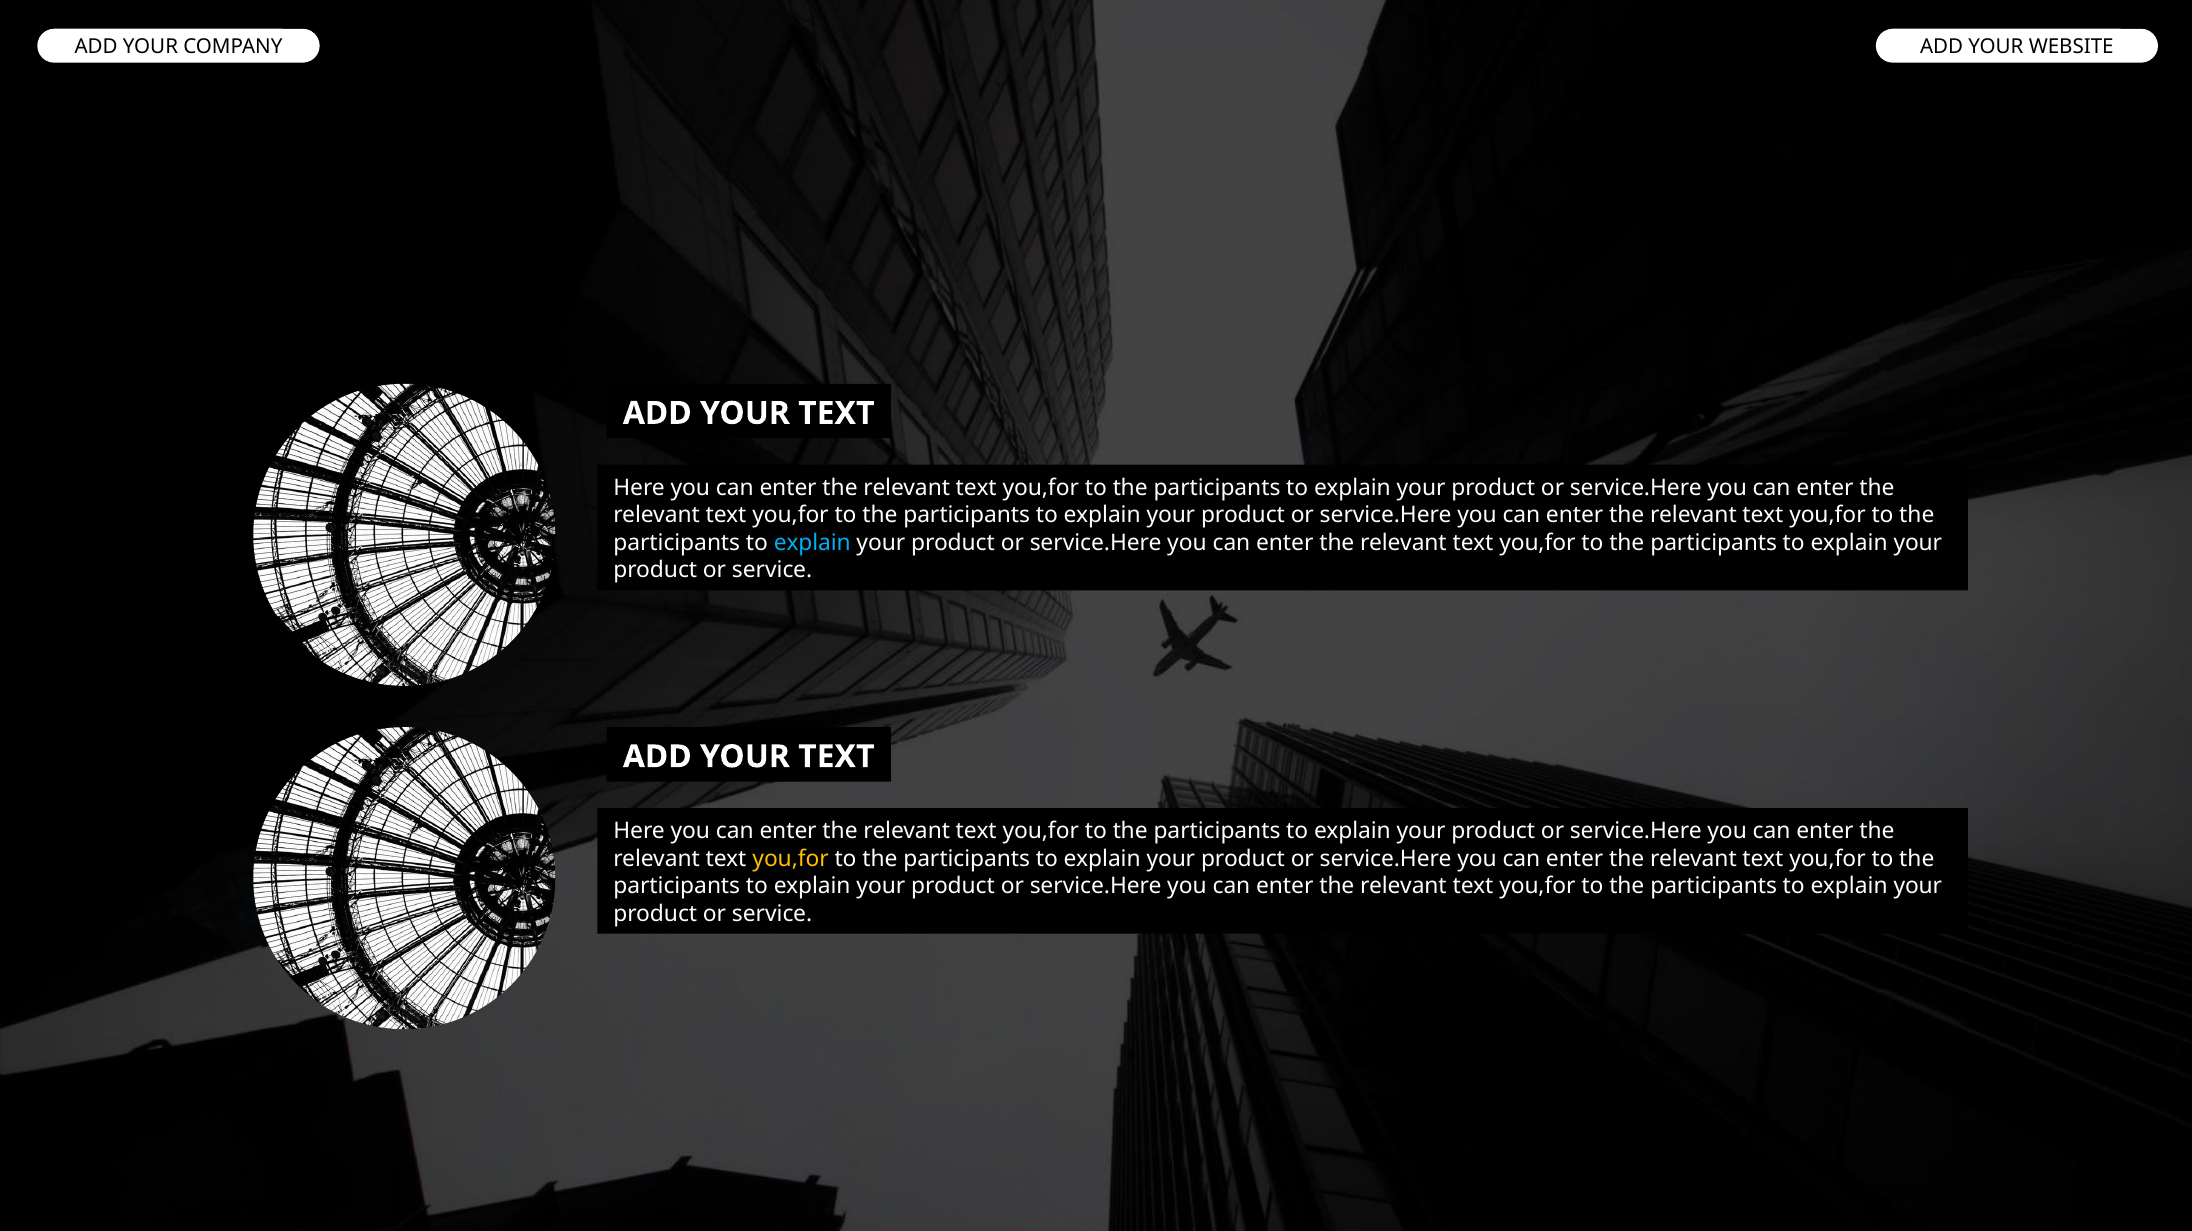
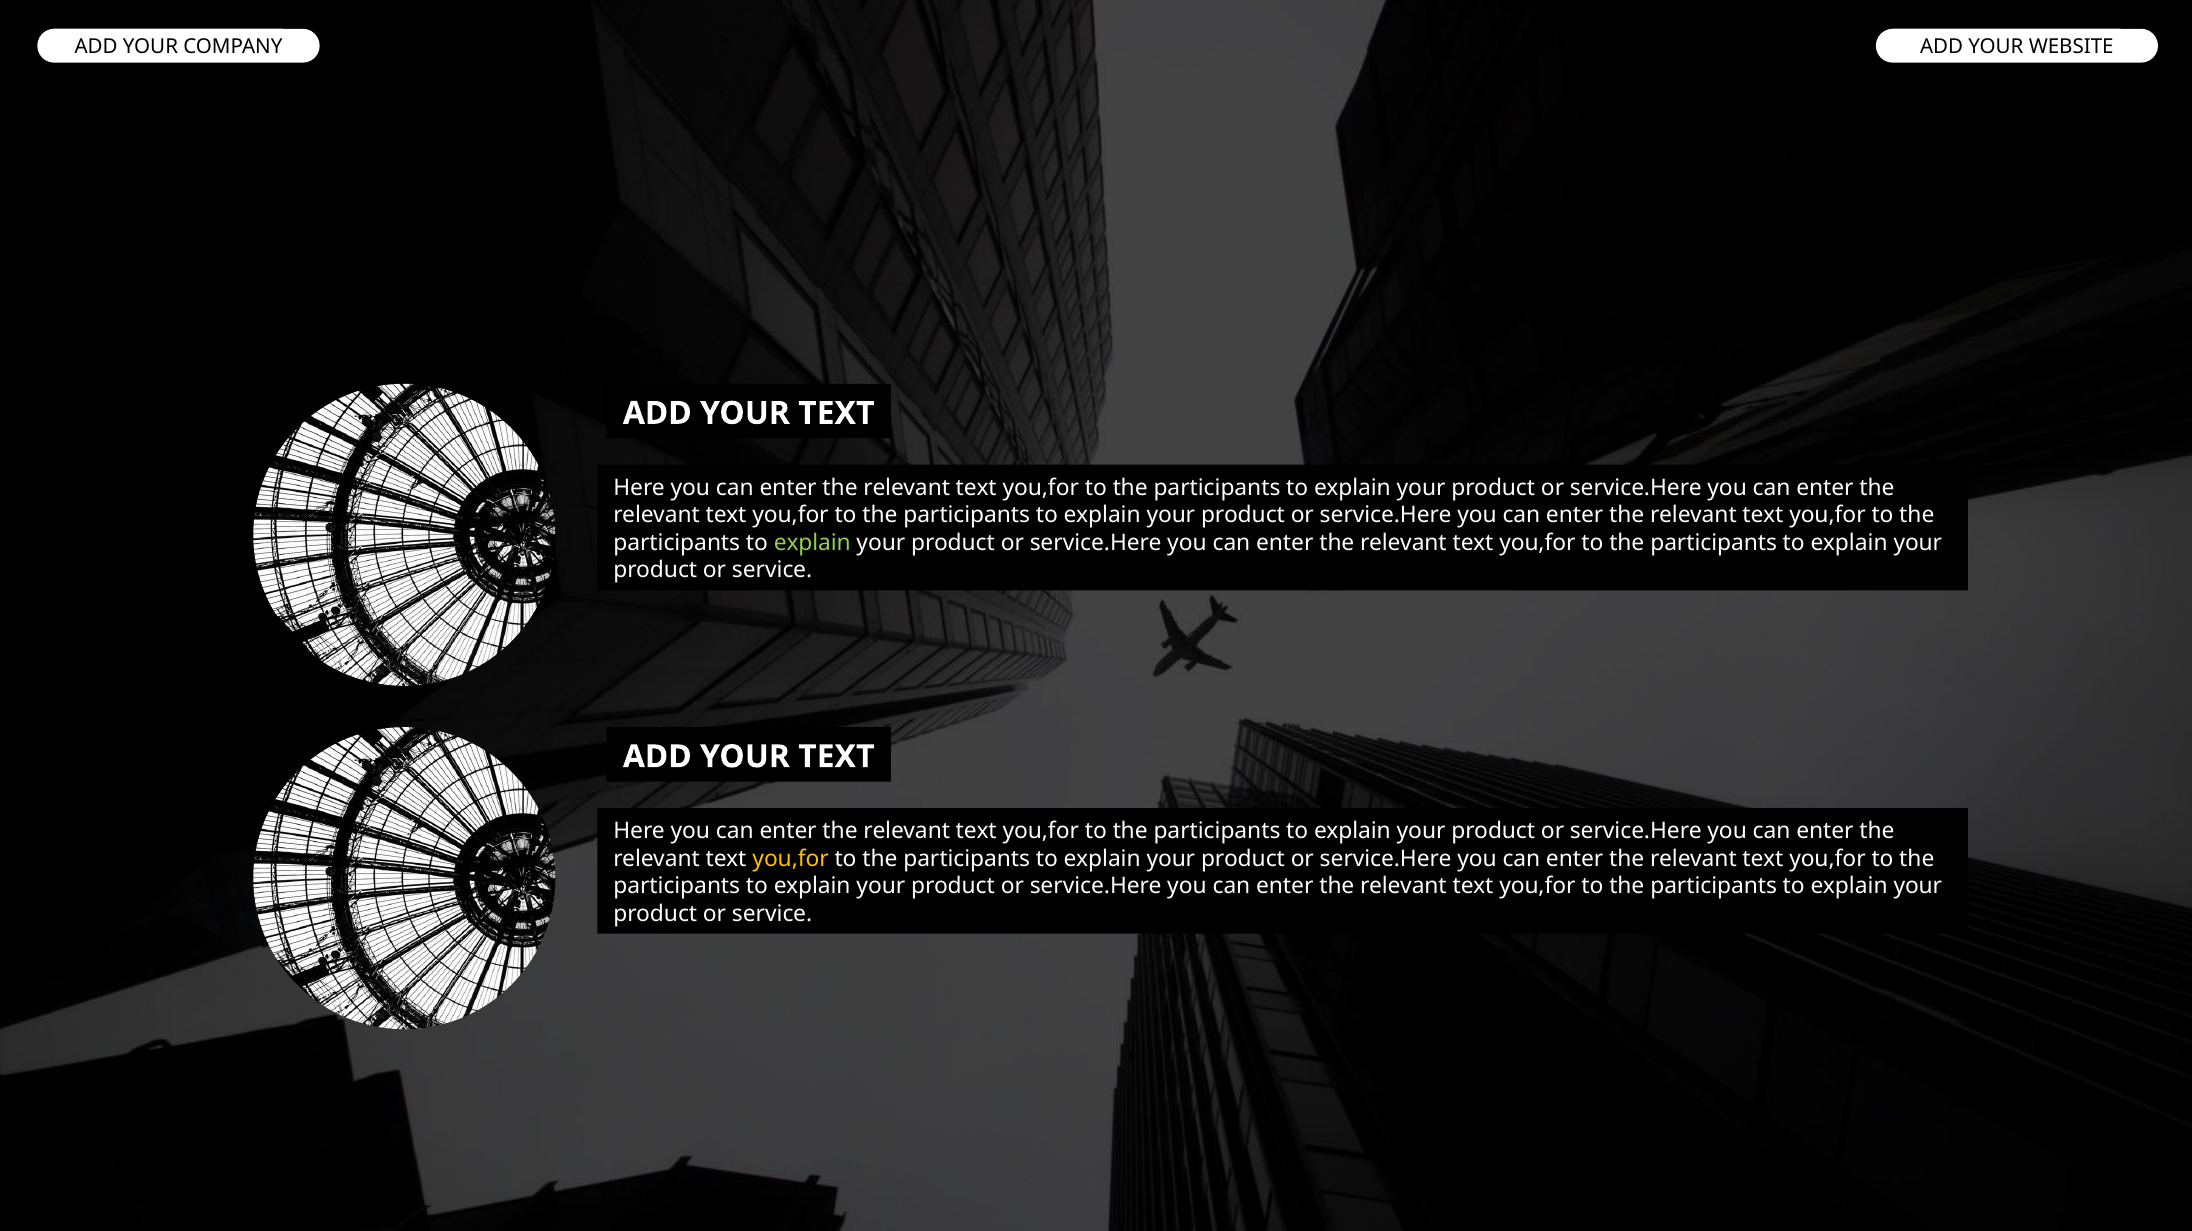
explain colour: light blue -> light green (812, 543)
